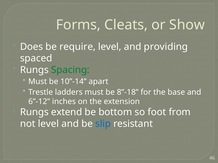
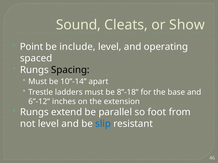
Forms: Forms -> Sound (78, 25)
Does: Does -> Point (32, 47)
require: require -> include (77, 47)
providing: providing -> operating (166, 47)
Spacing colour: green -> black (70, 70)
bottom: bottom -> parallel (115, 112)
